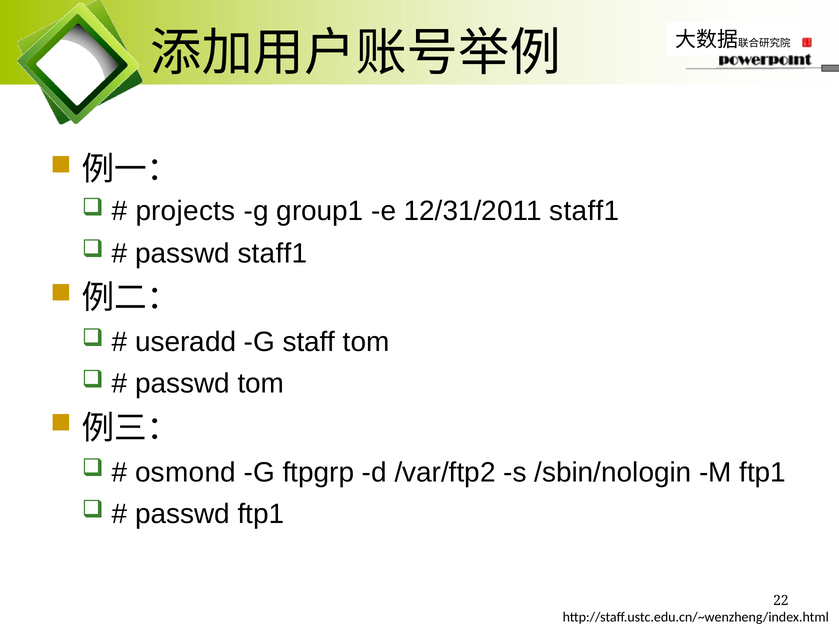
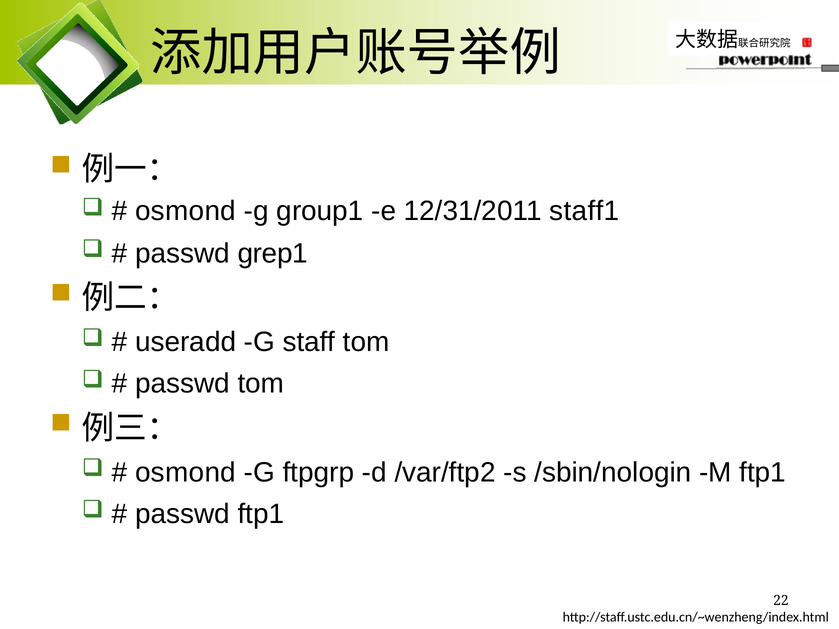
projects: projects -> osmond (185, 211)
passwd staff1: staff1 -> grep1 (273, 253)
